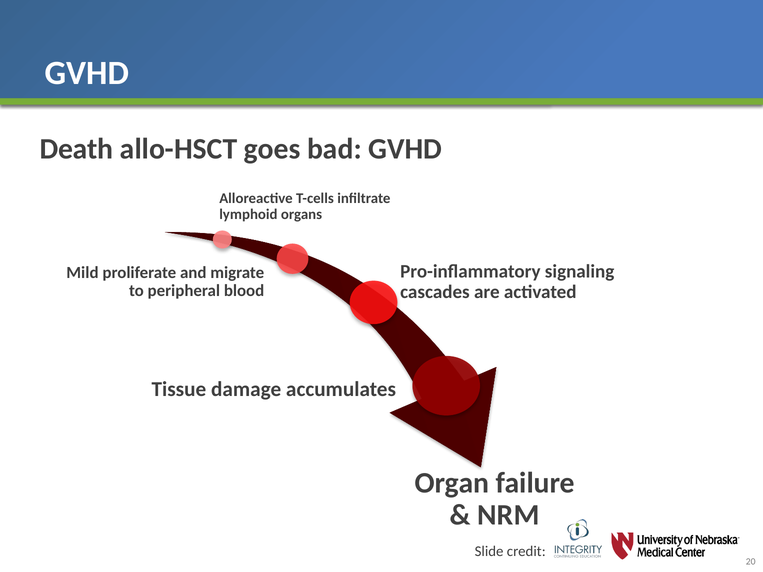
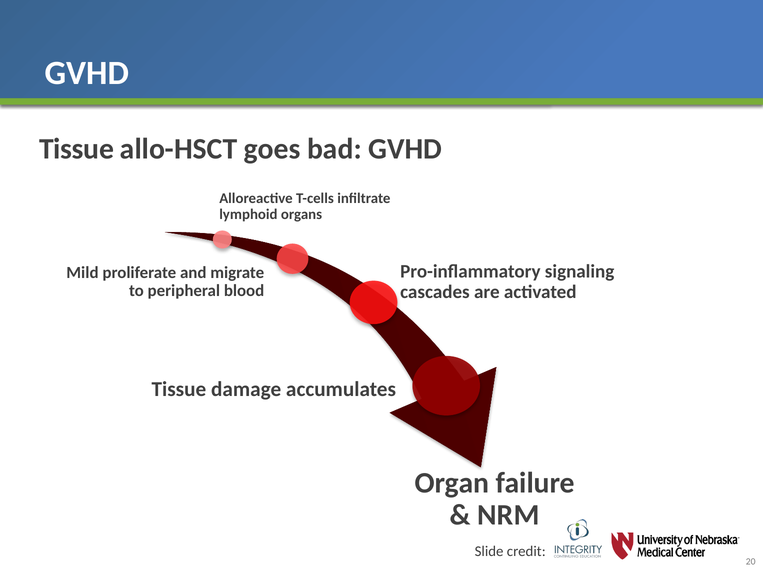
Death: Death -> Tissue (77, 149)
